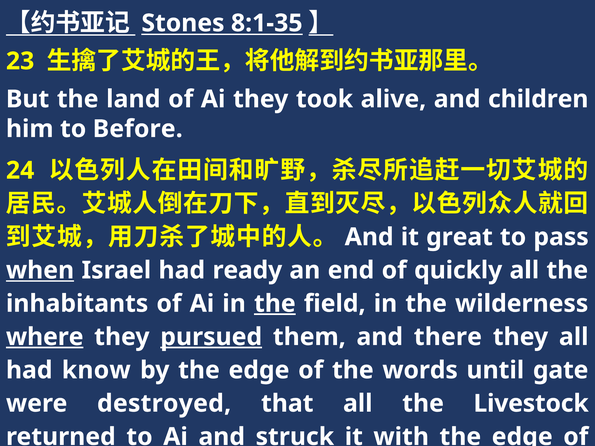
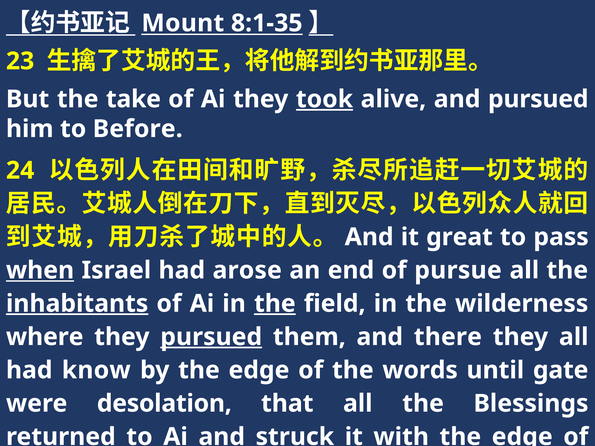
Stones: Stones -> Mount (183, 23)
land: land -> take (133, 99)
took underline: none -> present (324, 99)
and children: children -> pursued (538, 99)
ready: ready -> arose (247, 270)
quickly: quickly -> pursue (458, 270)
inhabitants underline: none -> present (77, 304)
where underline: present -> none (45, 337)
destroyed: destroyed -> desolation (164, 404)
Livestock: Livestock -> Blessings (531, 404)
